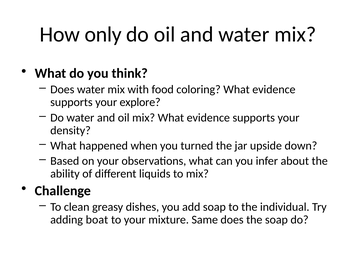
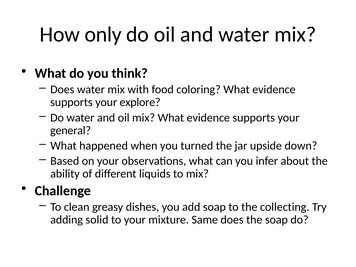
density: density -> general (71, 130)
individual: individual -> collecting (285, 207)
boat: boat -> solid (97, 220)
